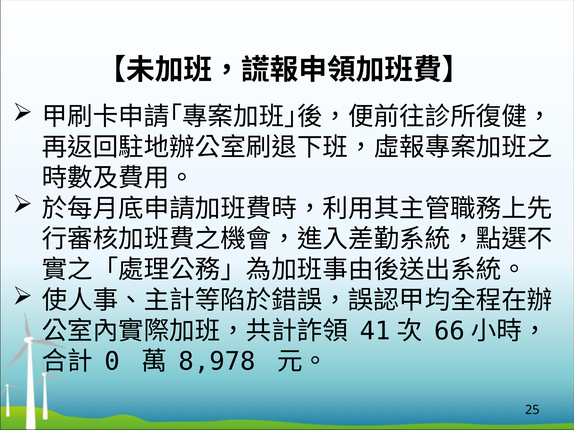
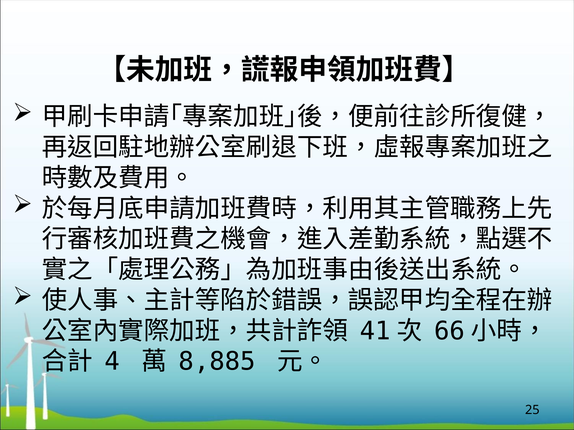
0: 0 -> 4 (112, 362)
8,978: 8,978 -> 8,885 (217, 362)
